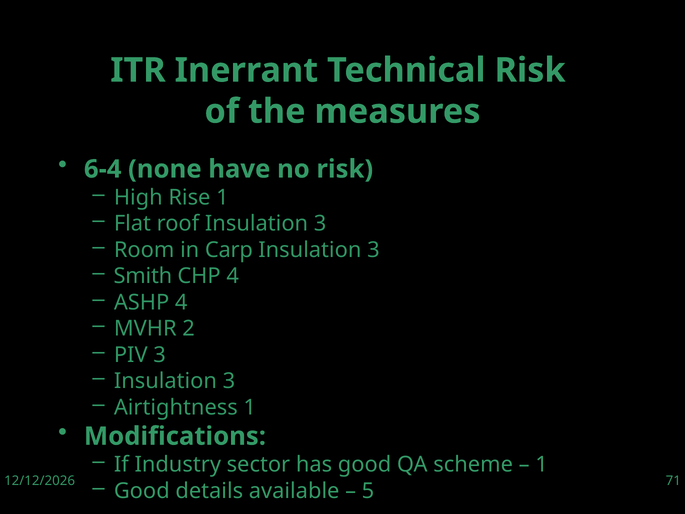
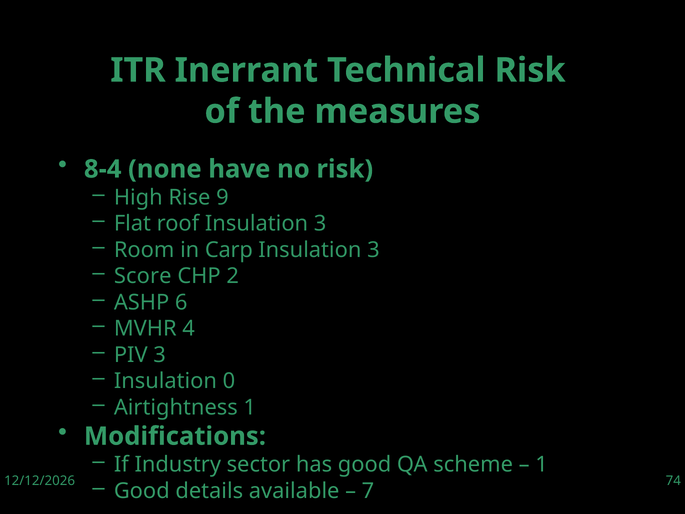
6-4: 6-4 -> 8-4 (103, 169)
Rise 1: 1 -> 9 (222, 197)
Smith: Smith -> Score (143, 276)
CHP 4: 4 -> 2 (233, 276)
ASHP 4: 4 -> 6 (181, 302)
2: 2 -> 4 (189, 329)
3: 3 -> 0 (229, 381)
71: 71 -> 74 (673, 480)
5: 5 -> 7 (368, 491)
